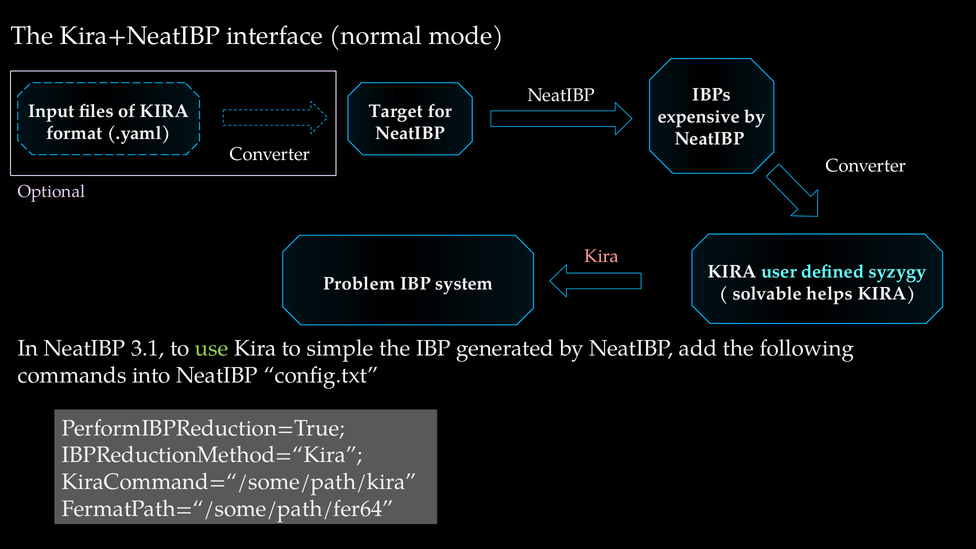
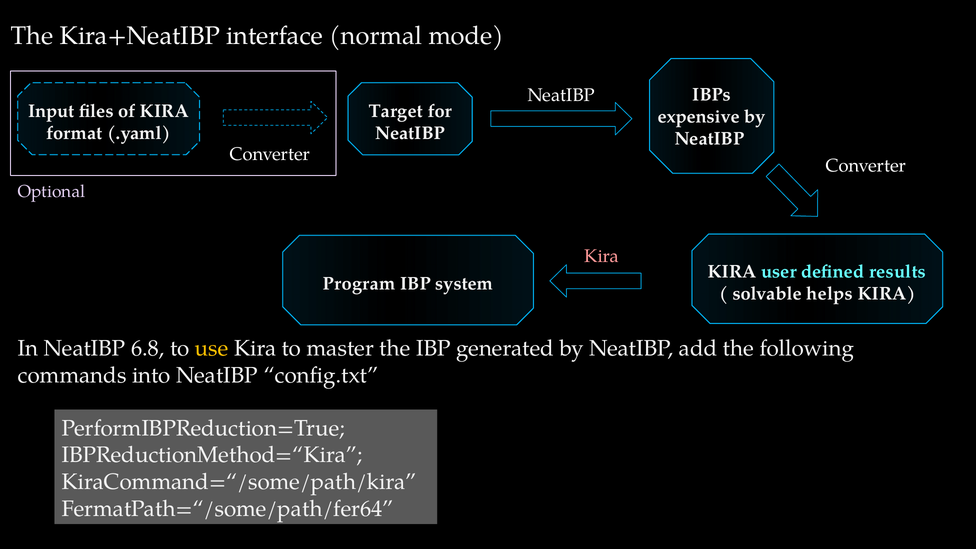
syzygy: syzygy -> results (898, 272)
Problem: Problem -> Program (359, 284)
3.1: 3.1 -> 6.8 (148, 348)
use colour: light green -> yellow (212, 348)
simple: simple -> master (340, 348)
